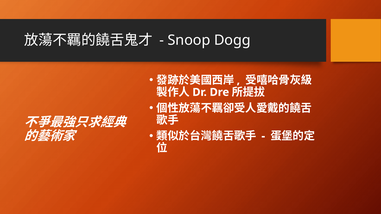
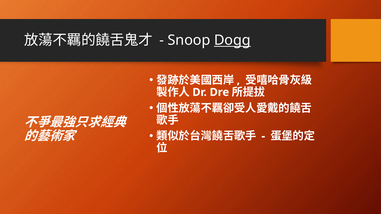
Dogg underline: none -> present (232, 40)
